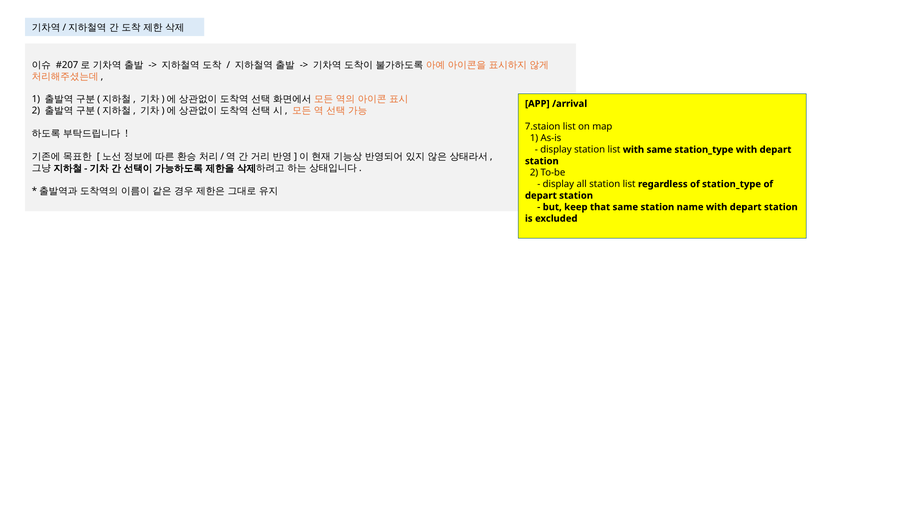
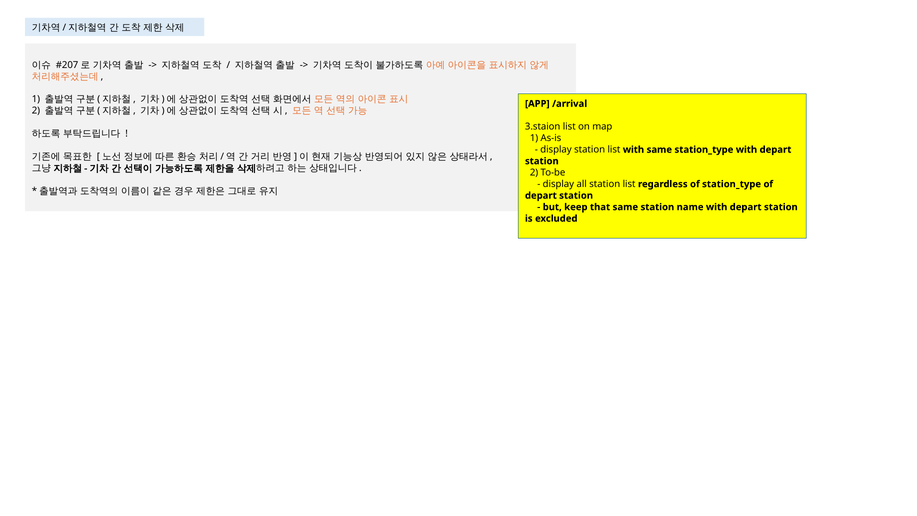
7.staion: 7.staion -> 3.staion (543, 127)
